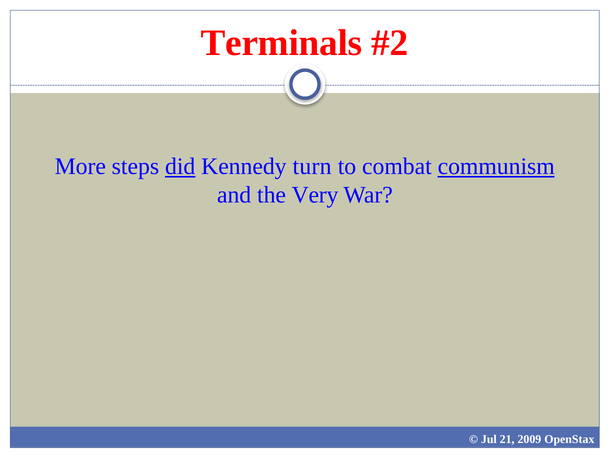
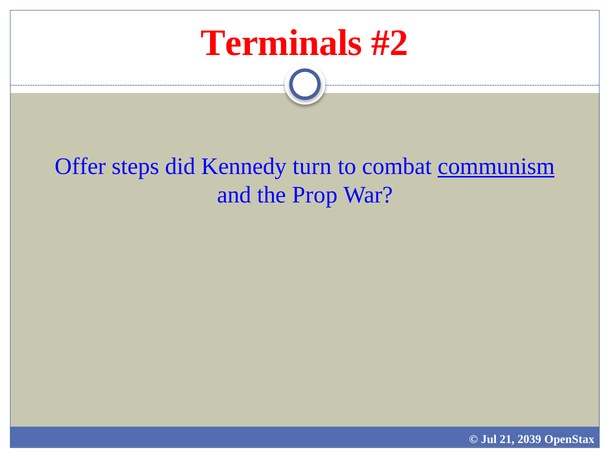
More: More -> Offer (80, 166)
did underline: present -> none (180, 166)
Very: Very -> Prop (315, 195)
2009: 2009 -> 2039 (529, 439)
